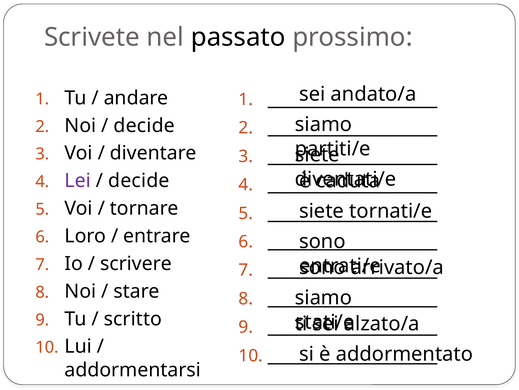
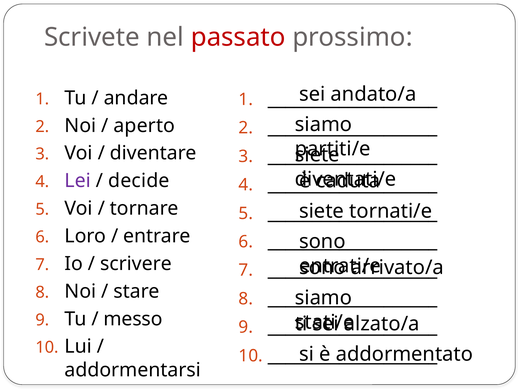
passato colour: black -> red (238, 37)
decide: decide -> aperto (144, 125)
scritto: scritto -> messo (133, 318)
